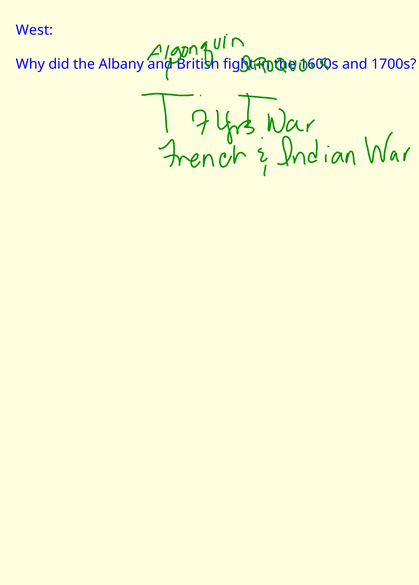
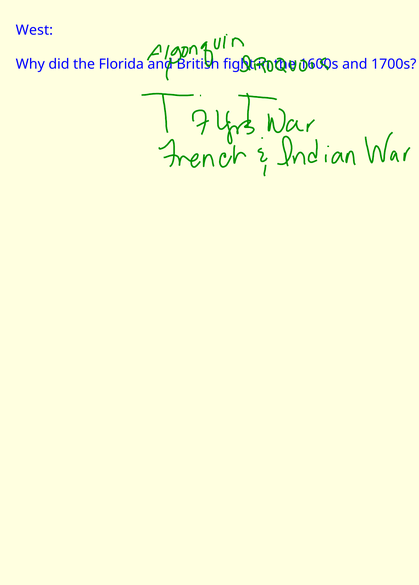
Albany: Albany -> Florida (121, 64)
